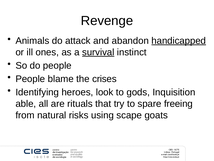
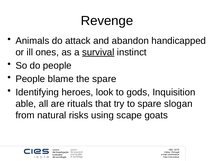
handicapped underline: present -> none (179, 41)
the crises: crises -> spare (104, 79)
freeing: freeing -> slogan (178, 103)
